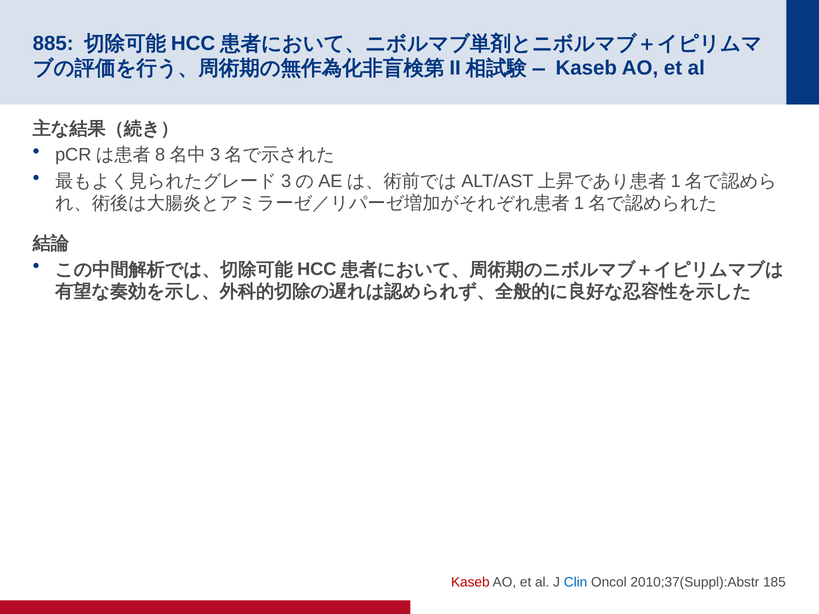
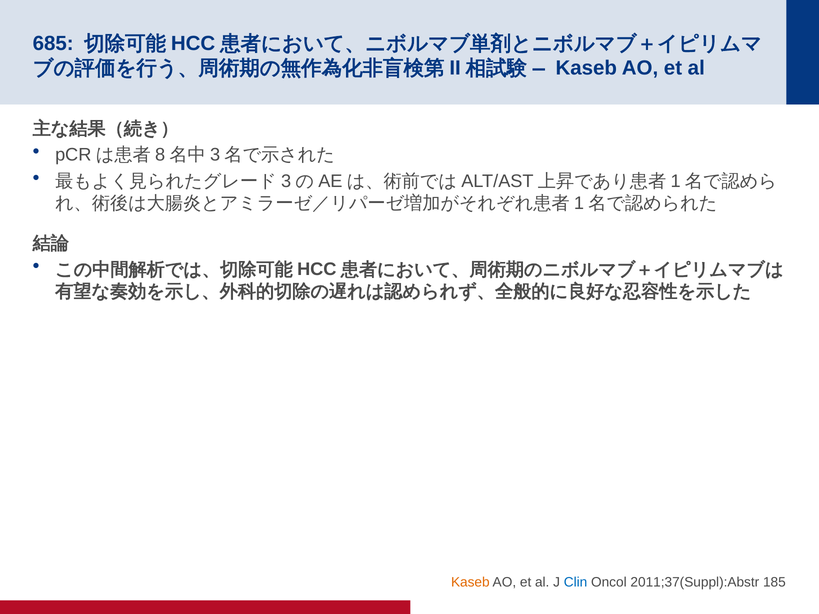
885: 885 -> 685 (53, 43)
Kaseb colour: red -> orange (470, 582)
2010;37(Suppl):Abstr: 2010;37(Suppl):Abstr -> 2011;37(Suppl):Abstr (695, 582)
